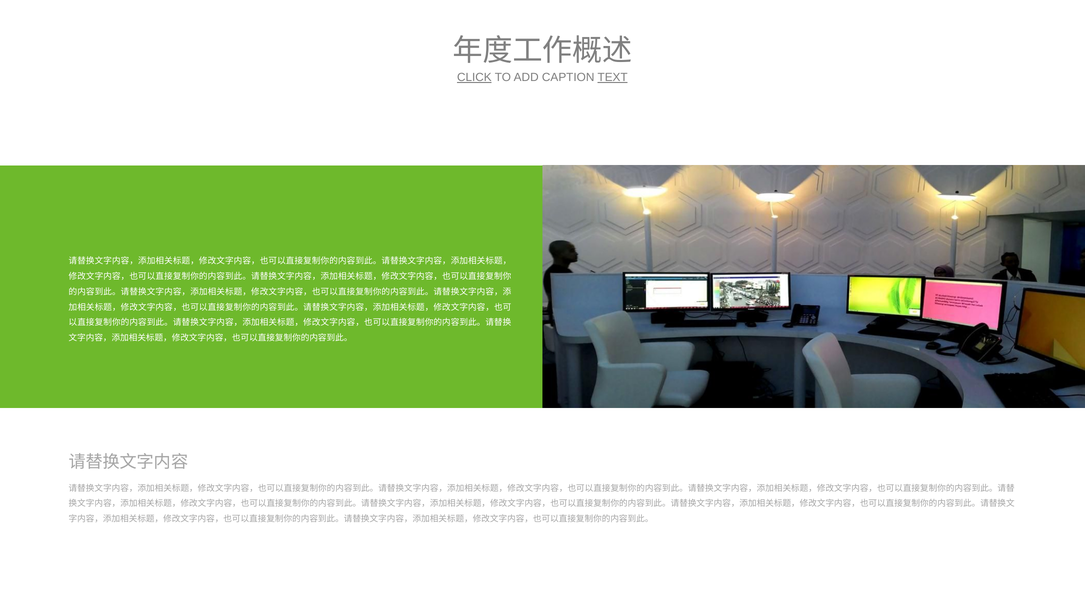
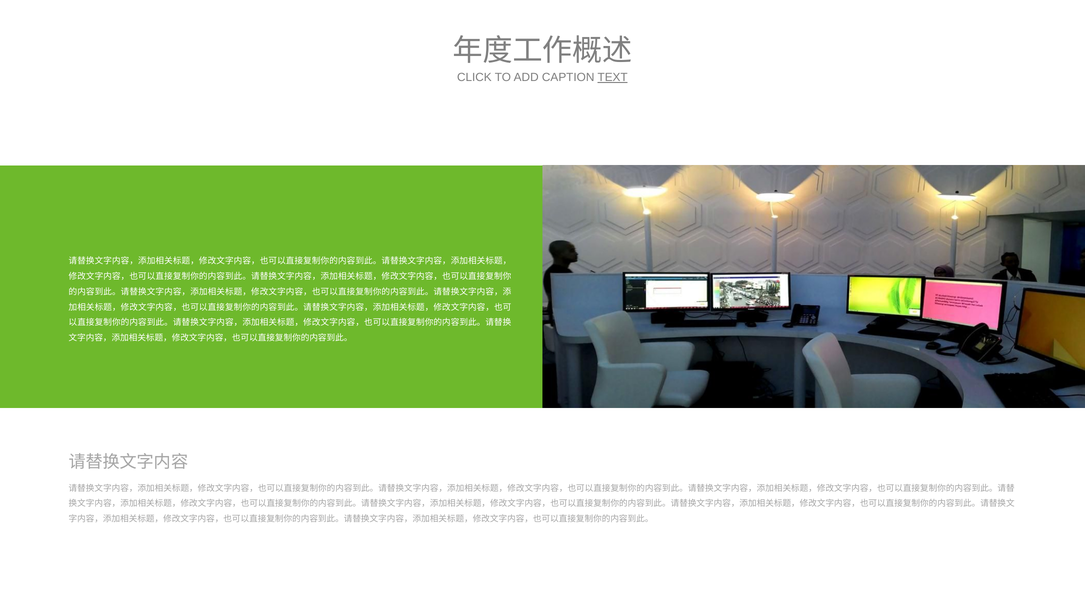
CLICK underline: present -> none (474, 77)
